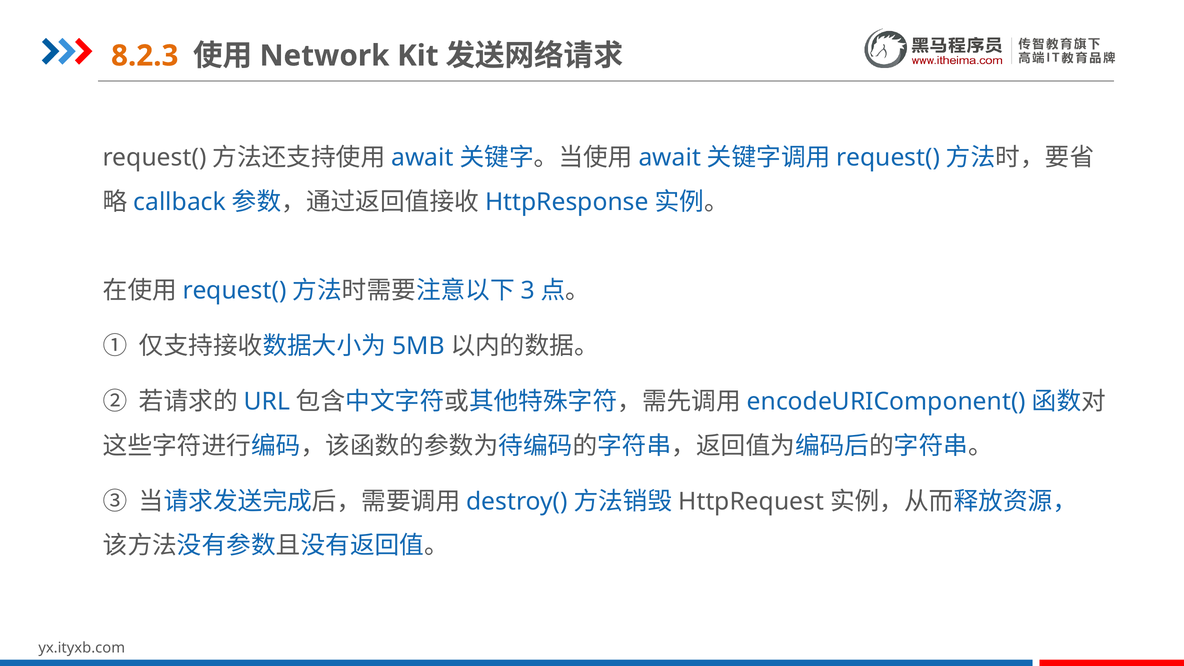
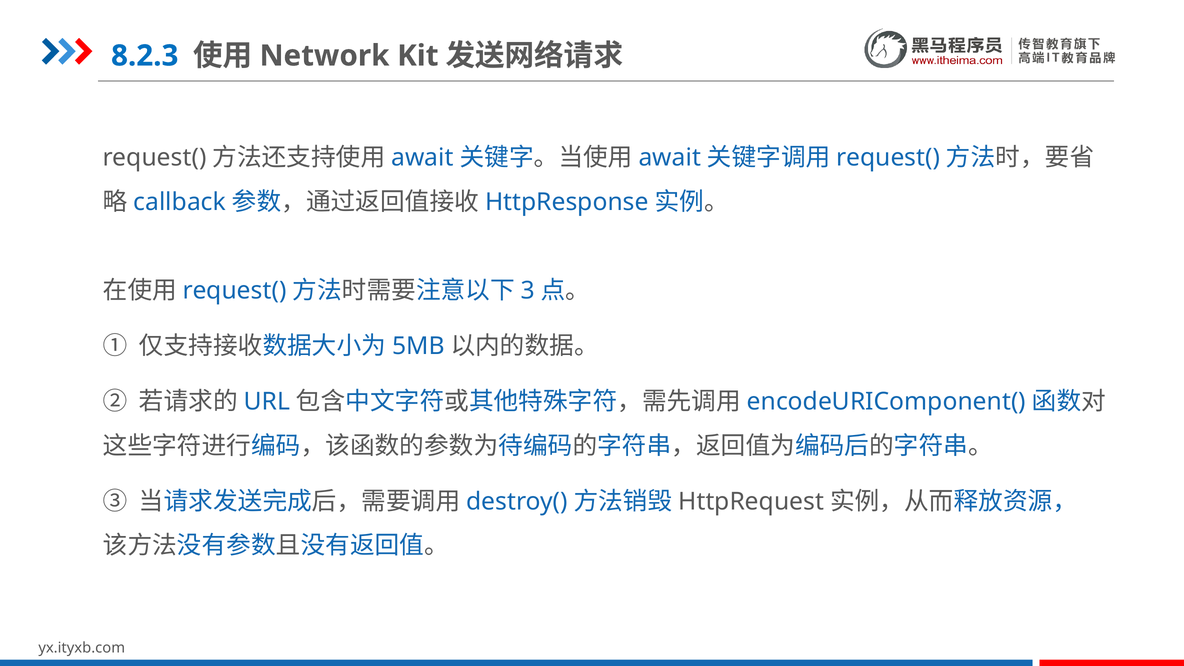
8.2.3 colour: orange -> blue (145, 56)
